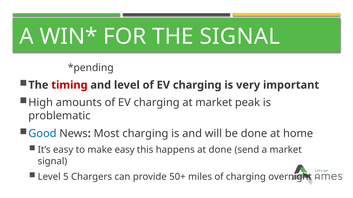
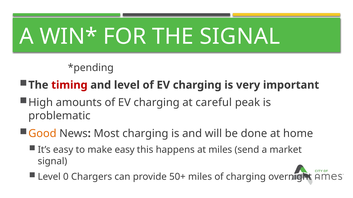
at market: market -> careful (214, 103)
Good colour: blue -> orange (42, 134)
at done: done -> miles (220, 150)
5: 5 -> 0 (66, 177)
